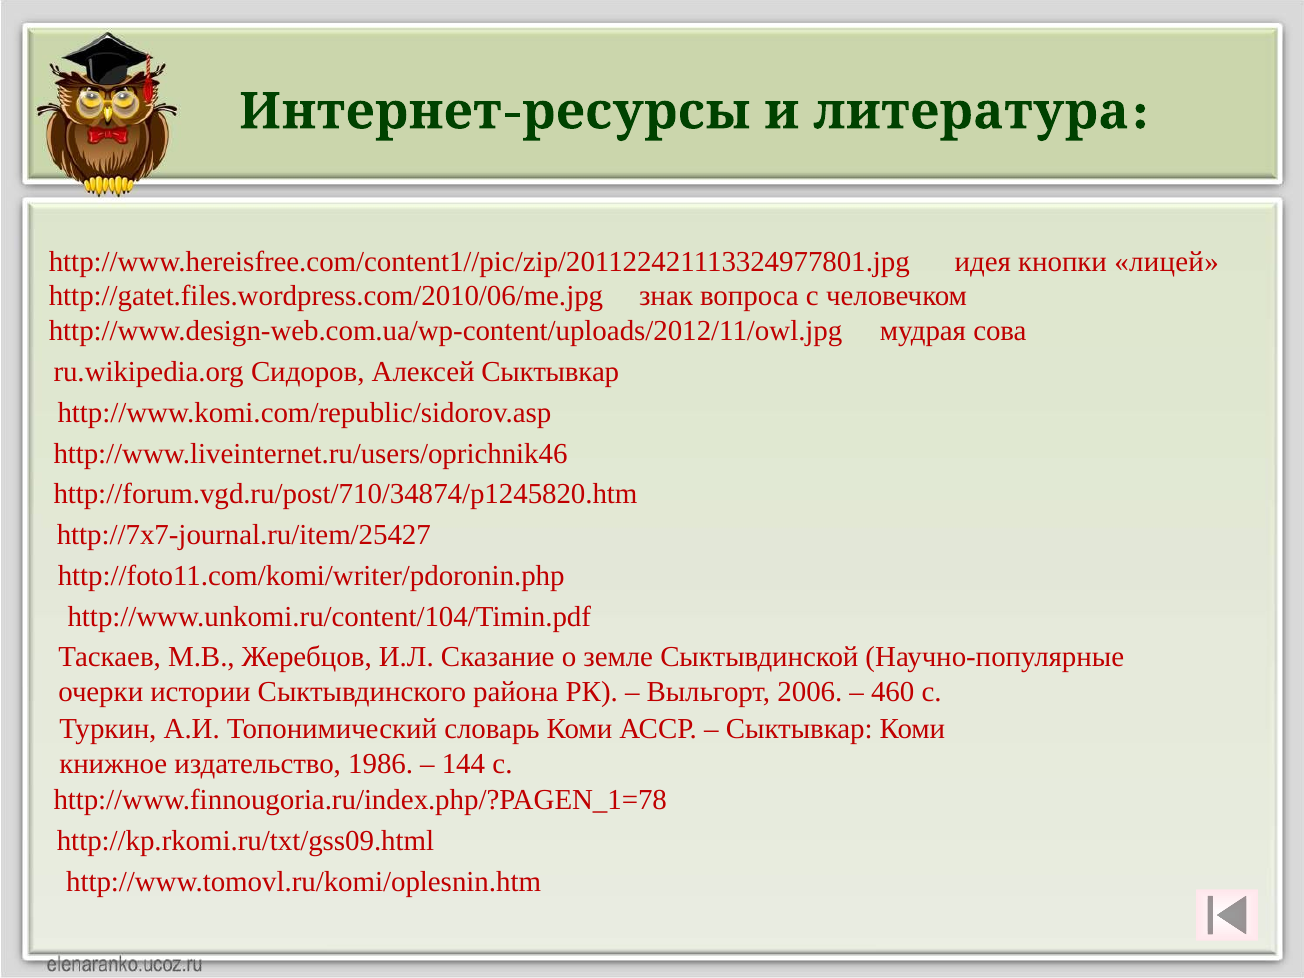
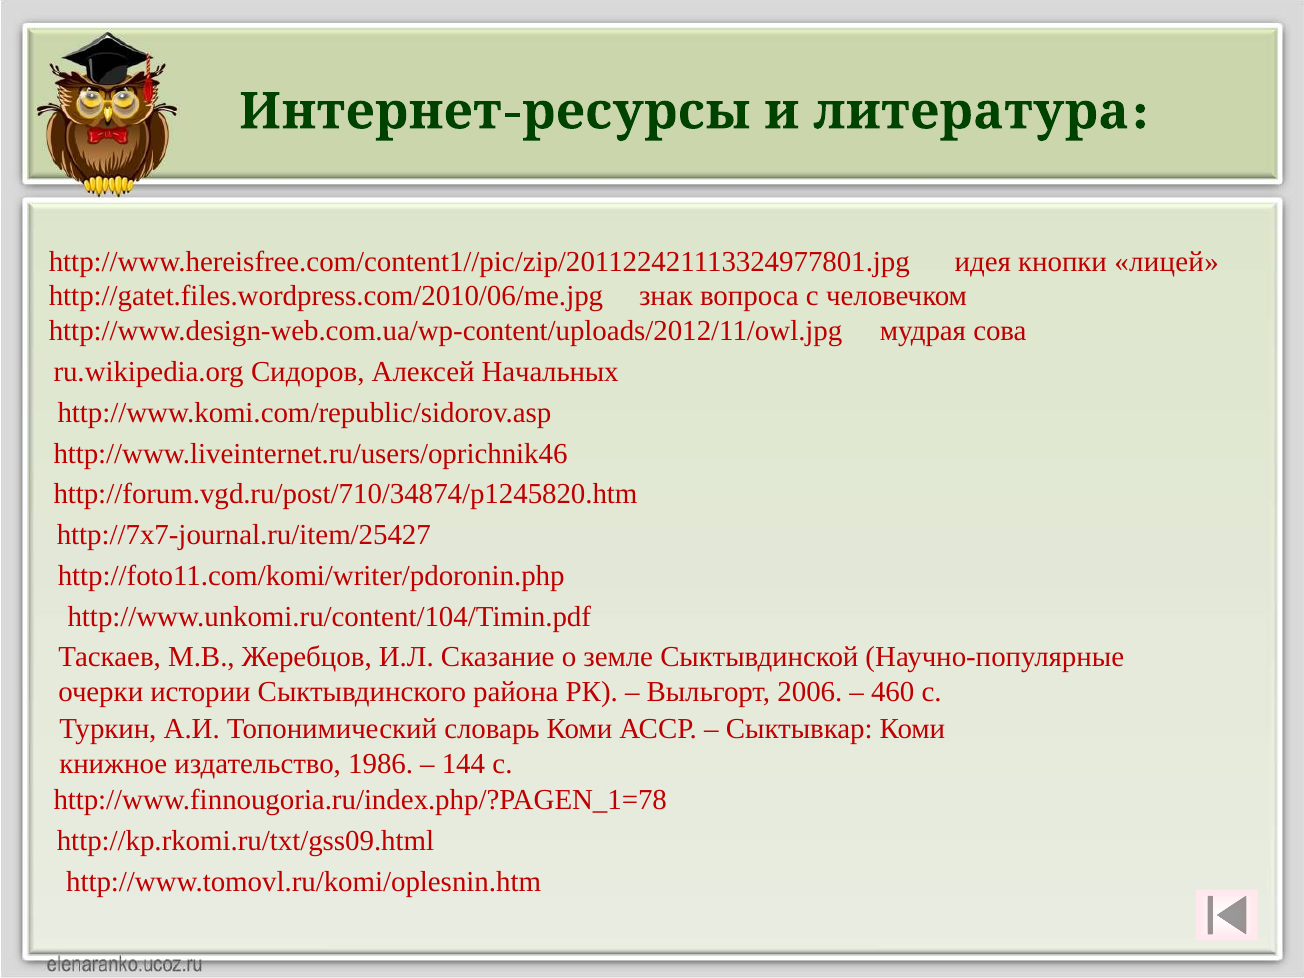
Алексей Сыктывкар: Сыктывкар -> Начальных (550, 372)
